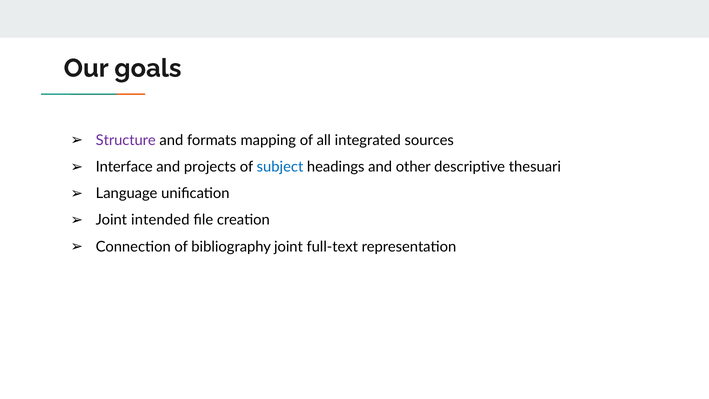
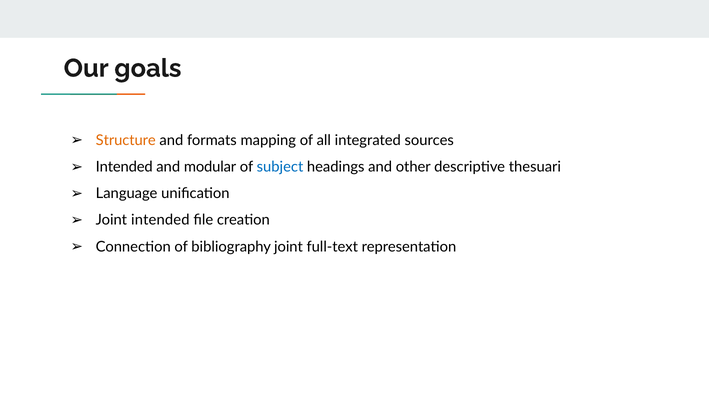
Structure colour: purple -> orange (126, 140)
Interface: Interface -> Intended (124, 167)
projects: projects -> modular (210, 167)
